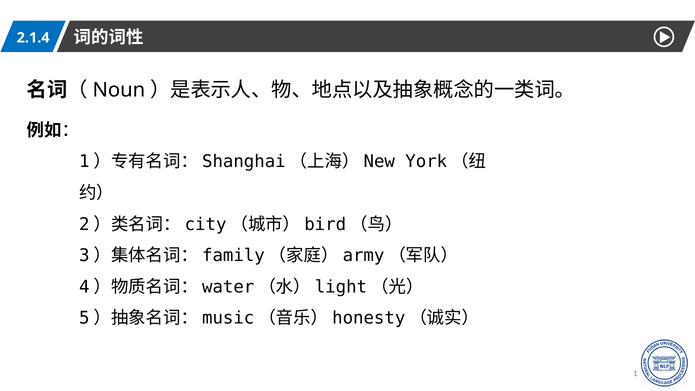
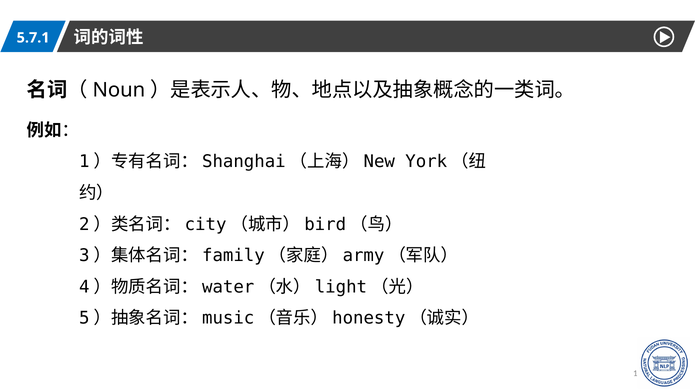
2.1.4: 2.1.4 -> 5.7.1 (33, 38)
